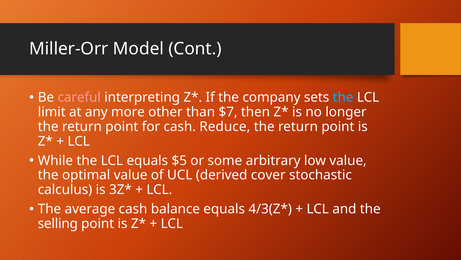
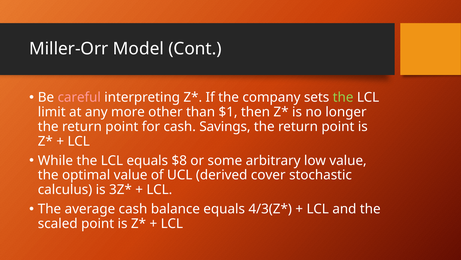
the colour: light blue -> light green (343, 97)
$7: $7 -> $1 (228, 112)
Reduce: Reduce -> Savings (225, 126)
$5: $5 -> $8 (179, 160)
selling: selling -> scaled (58, 223)
